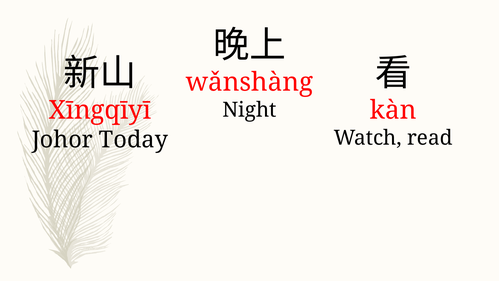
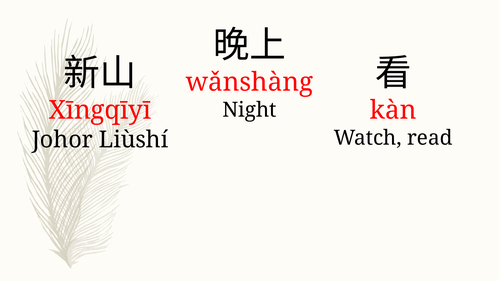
Today: Today -> Liùshí (134, 140)
